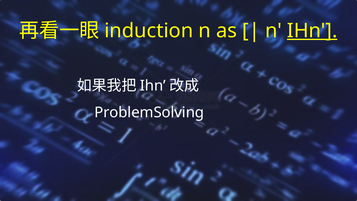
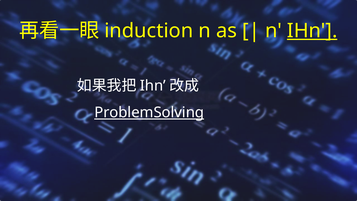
ProblemSolving underline: none -> present (149, 112)
